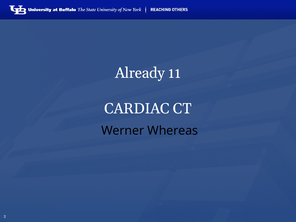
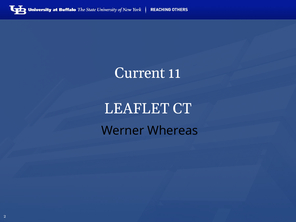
Already: Already -> Current (140, 73)
CARDIAC: CARDIAC -> LEAFLET (137, 109)
